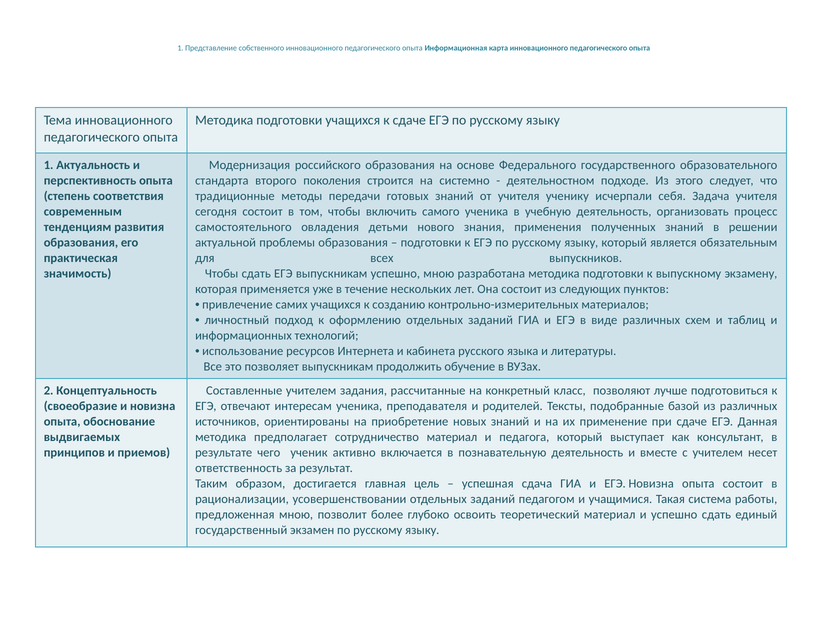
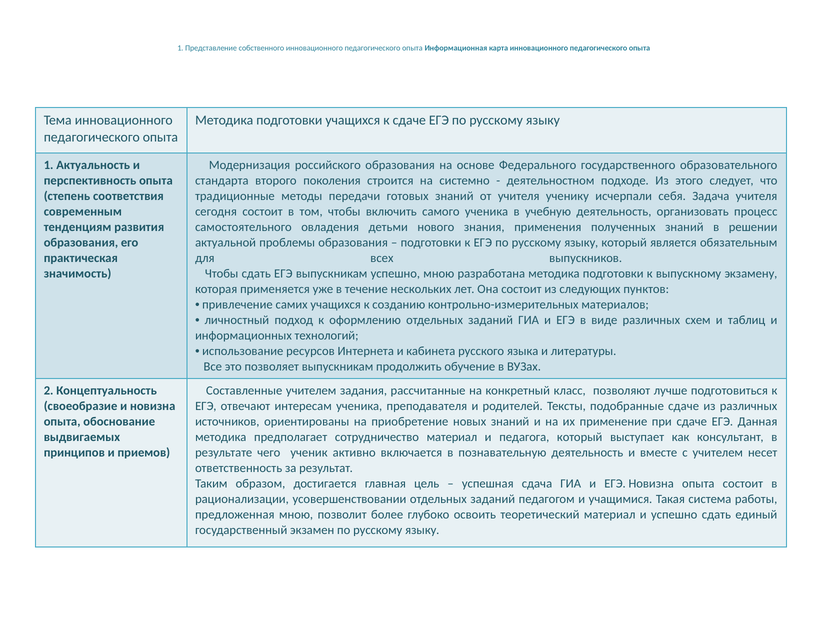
подобранные базой: базой -> сдаче (684, 406)
